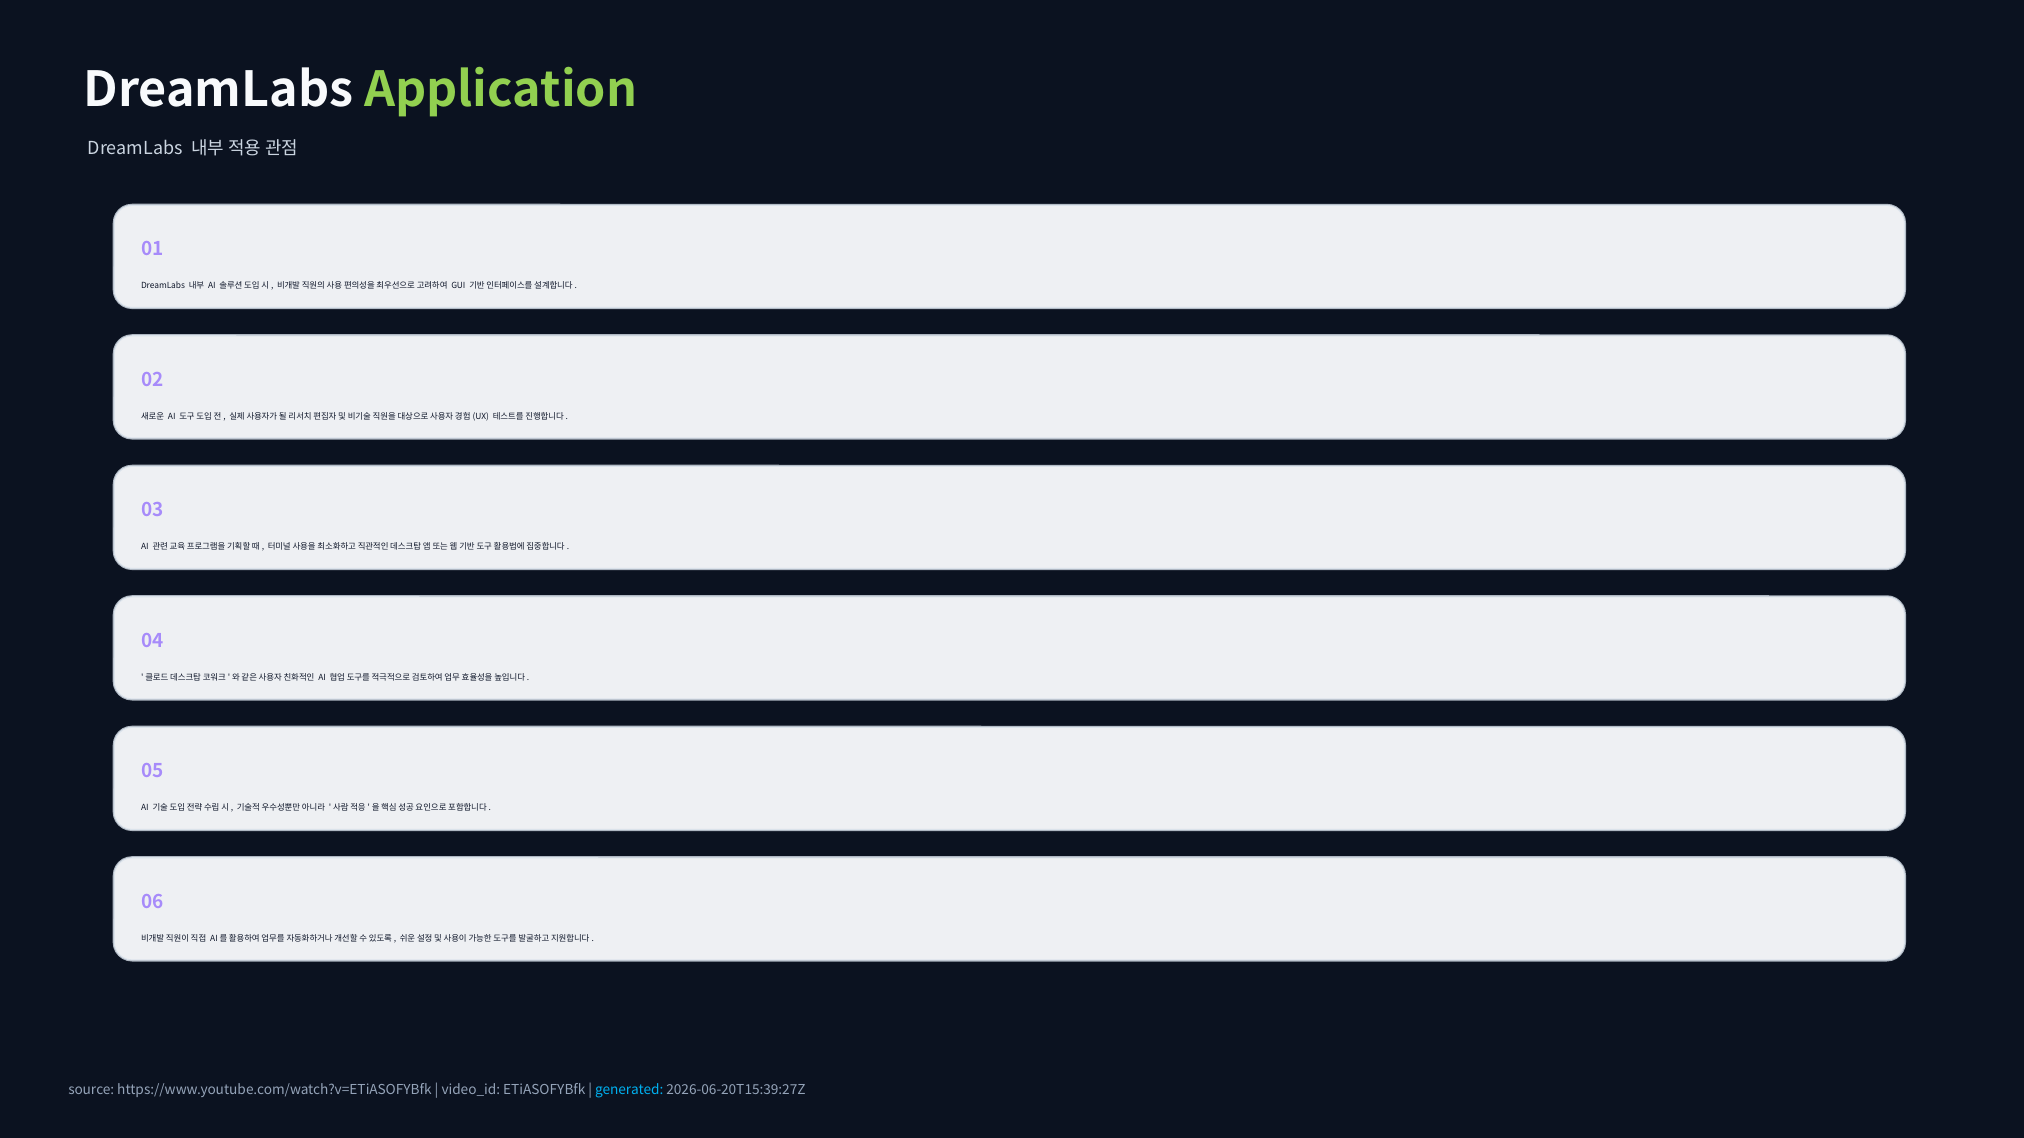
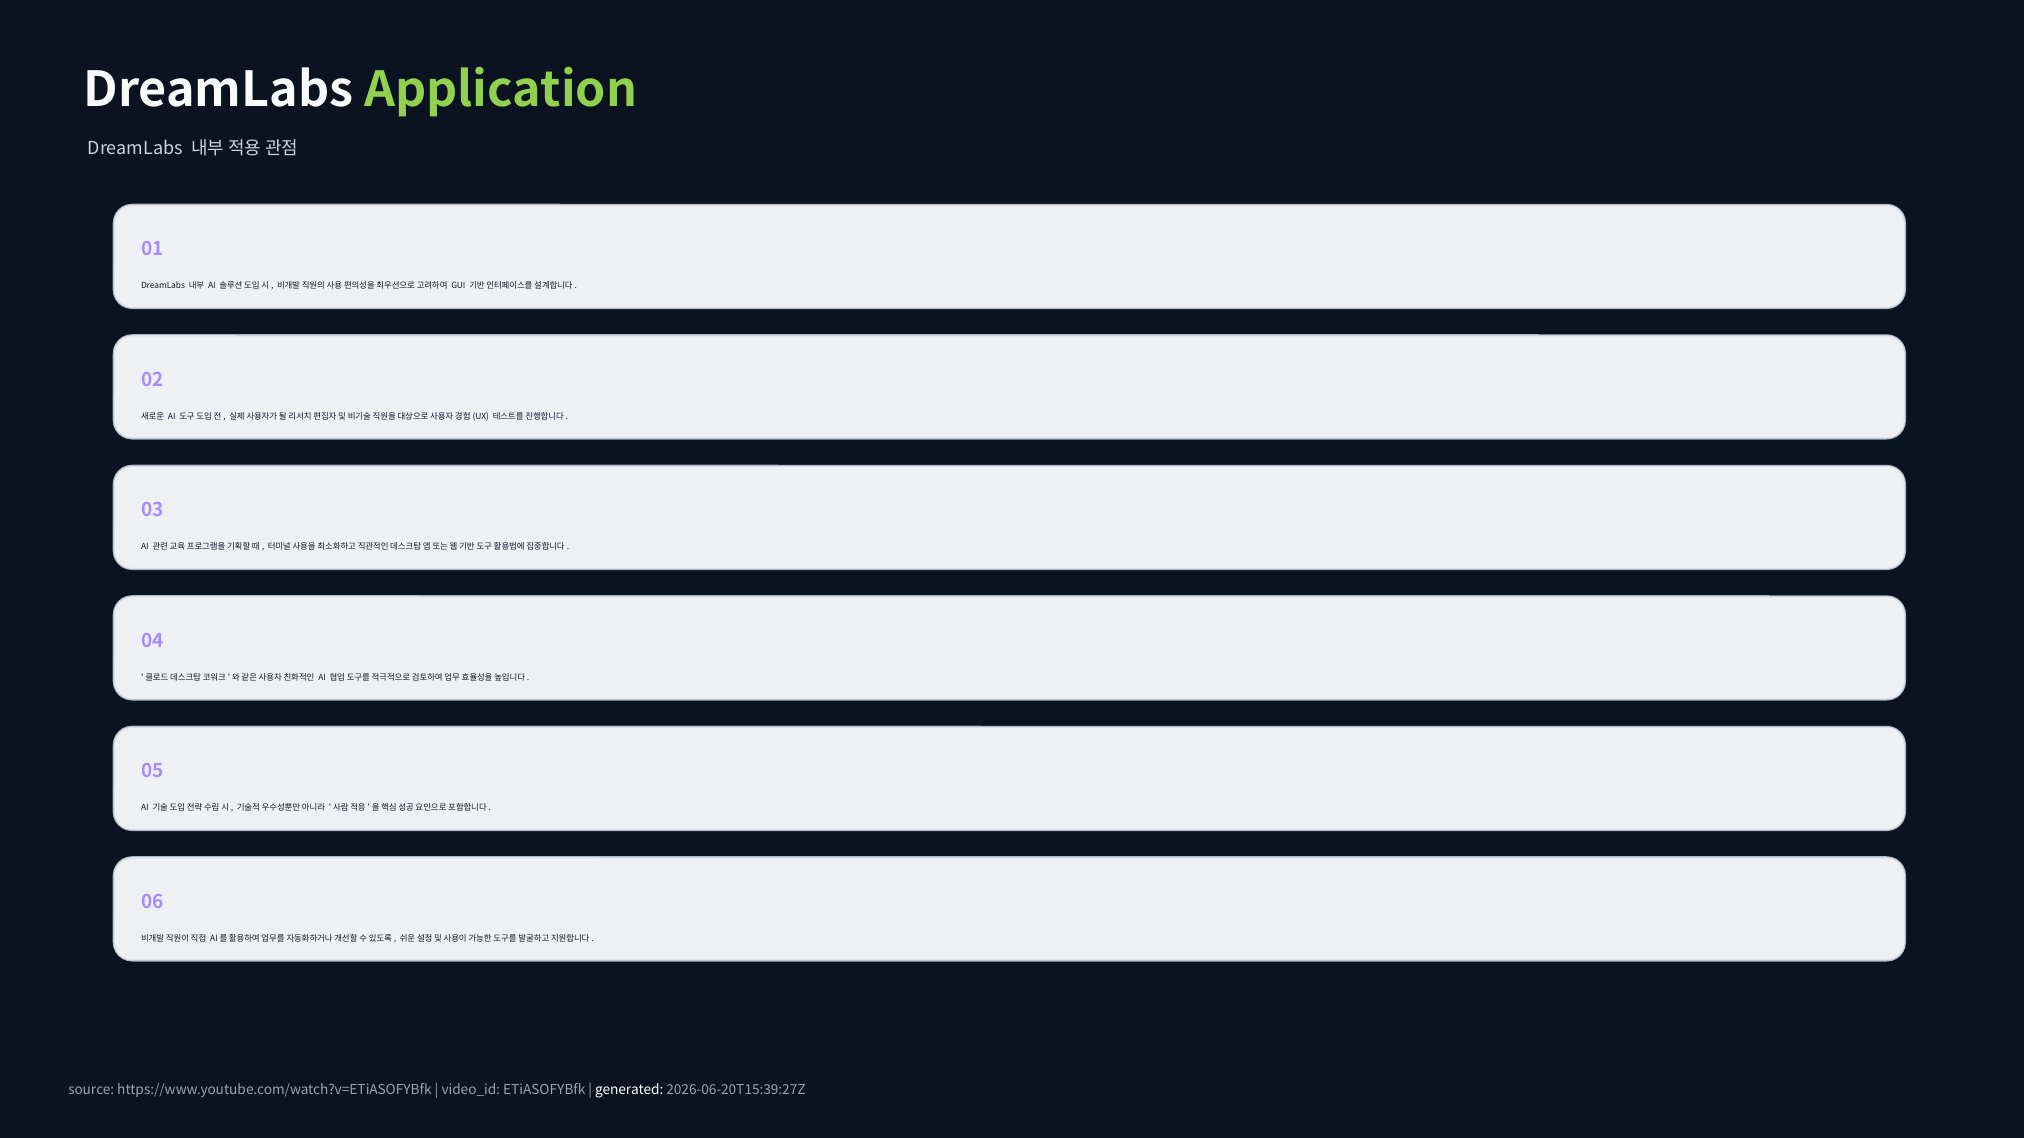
generated colour: light blue -> white (629, 1090)
